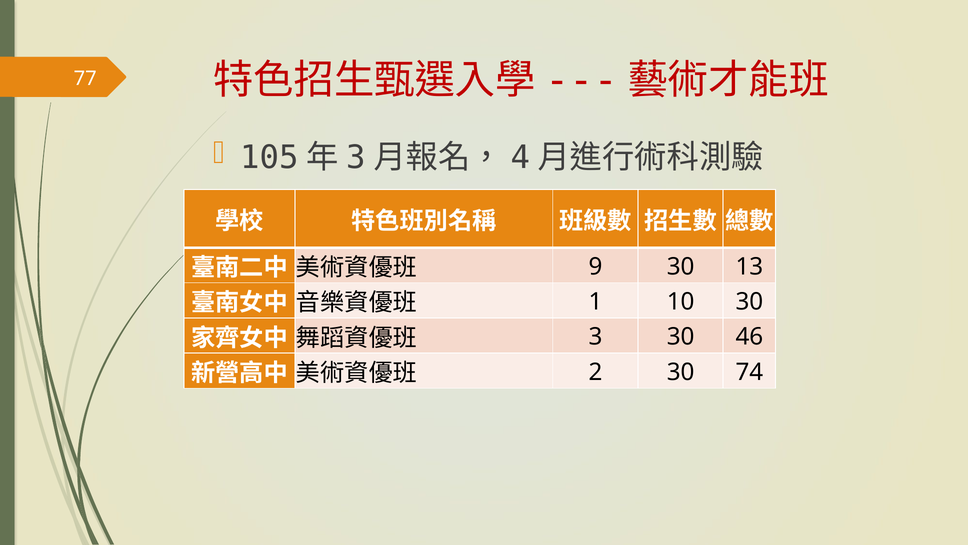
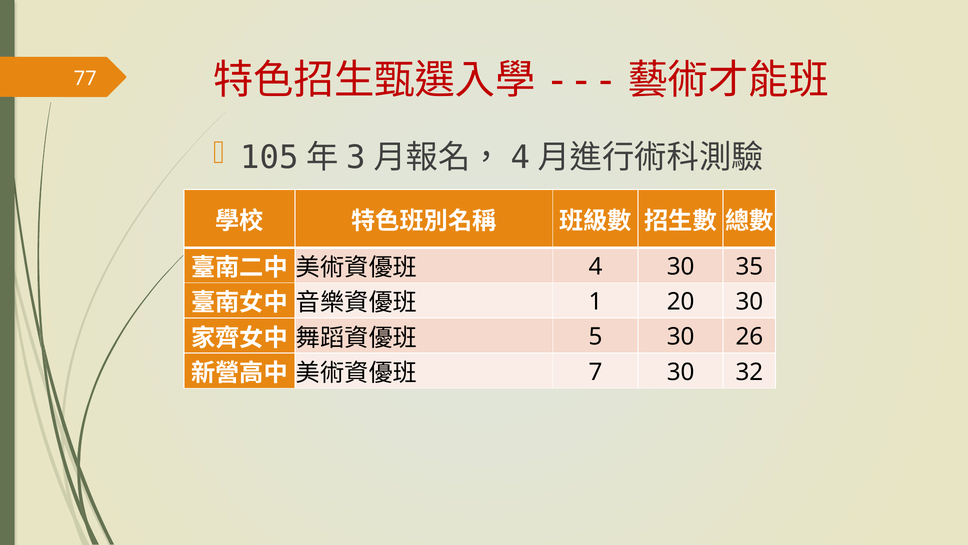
9: 9 -> 4 (595, 266)
13: 13 -> 35 (749, 266)
10: 10 -> 20 (681, 301)
3: 3 -> 5 (595, 337)
46: 46 -> 26 (749, 337)
2: 2 -> 7 (595, 372)
74: 74 -> 32 (749, 372)
